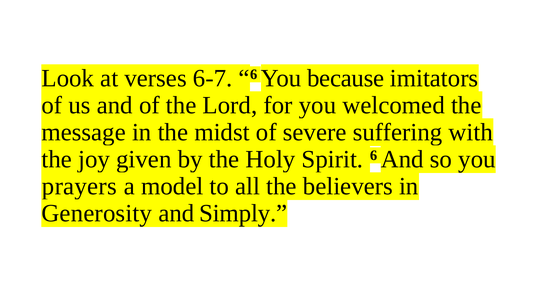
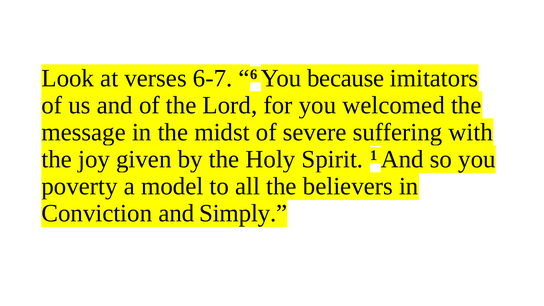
Spirit 6: 6 -> 1 (374, 155)
prayers: prayers -> poverty (80, 186)
Generosity: Generosity -> Conviction (97, 213)
